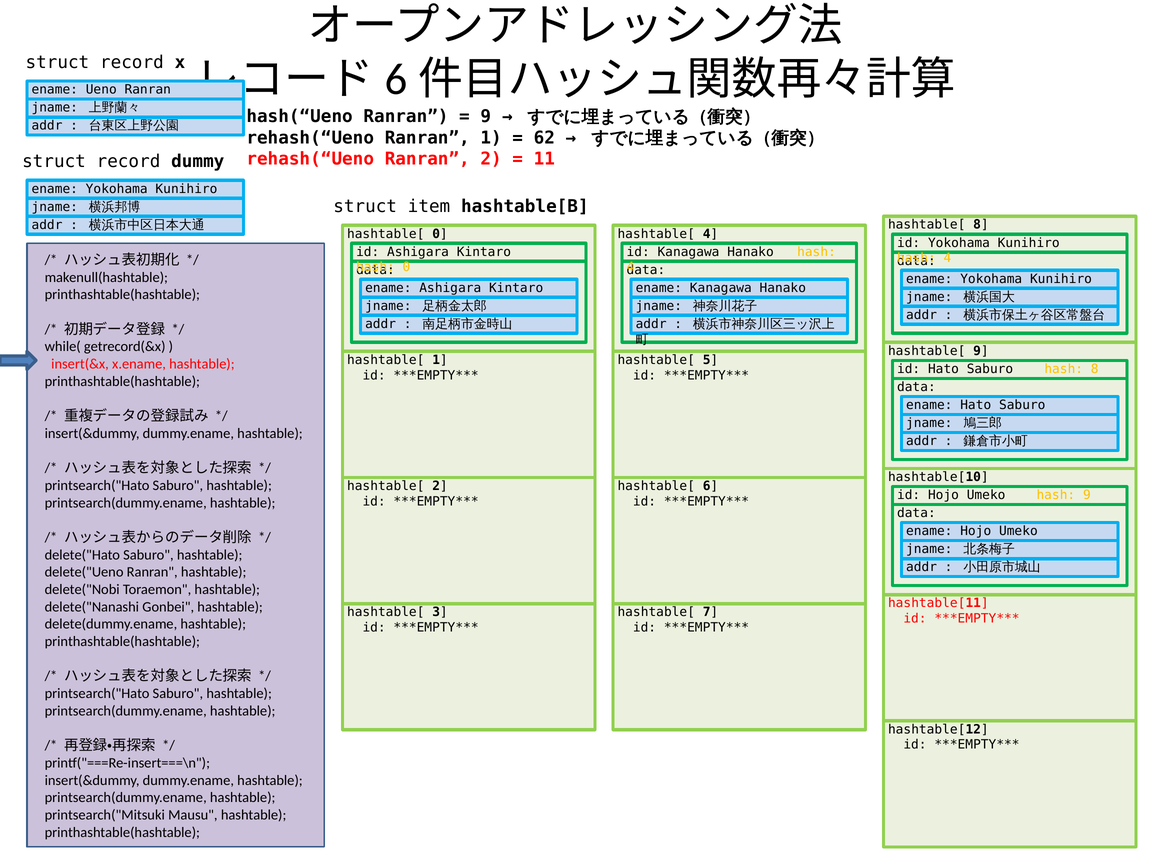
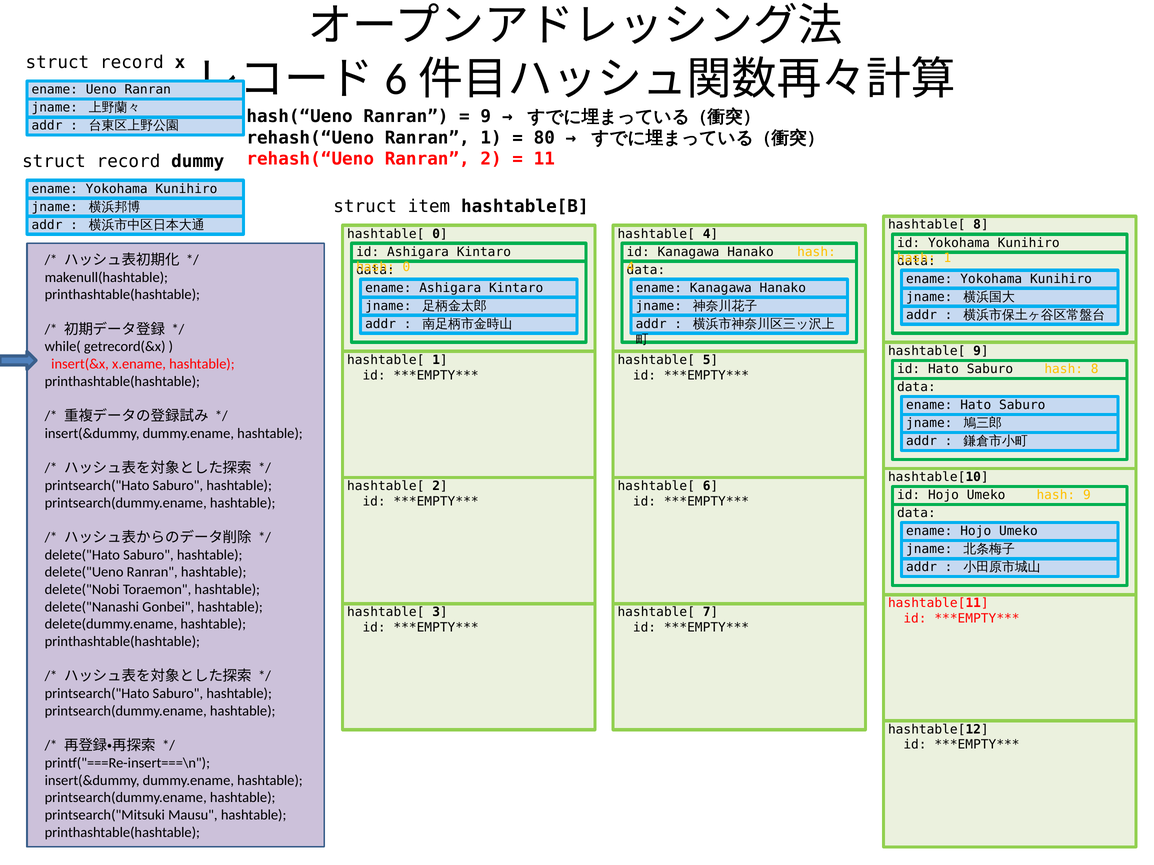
62: 62 -> 80 (544, 138)
4: 4 -> 1 (947, 258)
